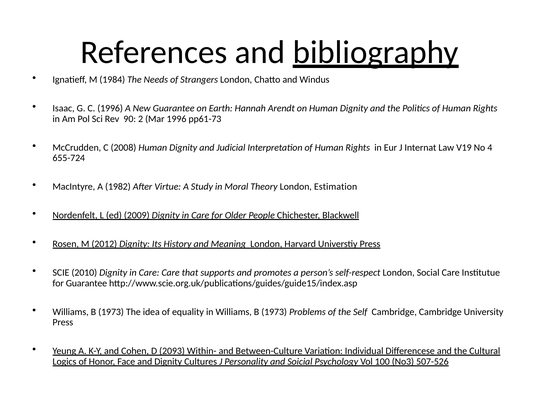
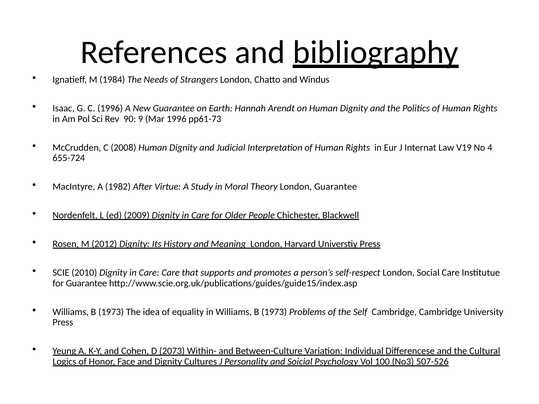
2: 2 -> 9 (141, 119)
London Estimation: Estimation -> Guarantee (336, 187)
2093: 2093 -> 2073 (172, 351)
